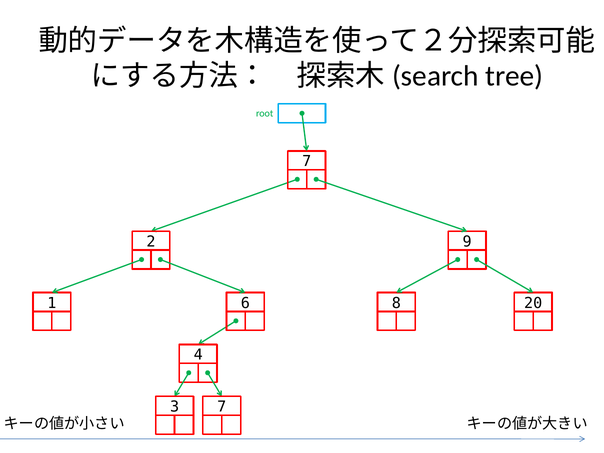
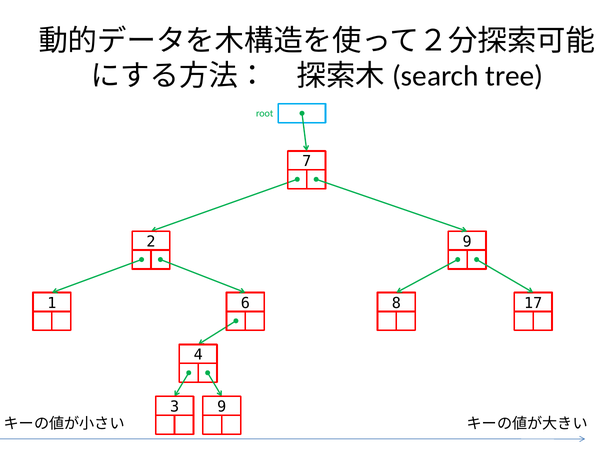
20: 20 -> 17 (533, 303)
3 7: 7 -> 9 (222, 407)
